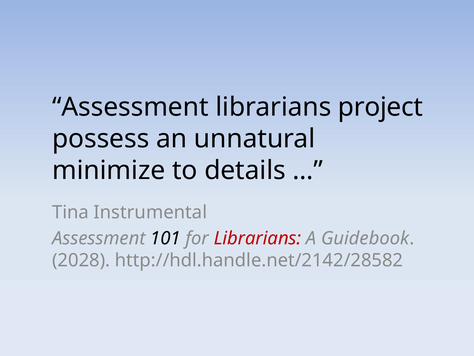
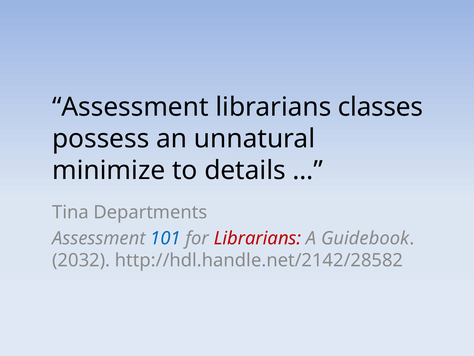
project: project -> classes (380, 107)
Instrumental: Instrumental -> Departments (150, 212)
101 colour: black -> blue (165, 238)
2028: 2028 -> 2032 (81, 260)
